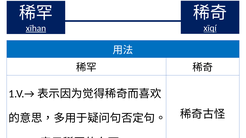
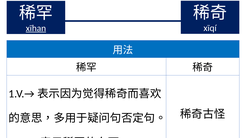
xīqí underline: present -> none (210, 28)
